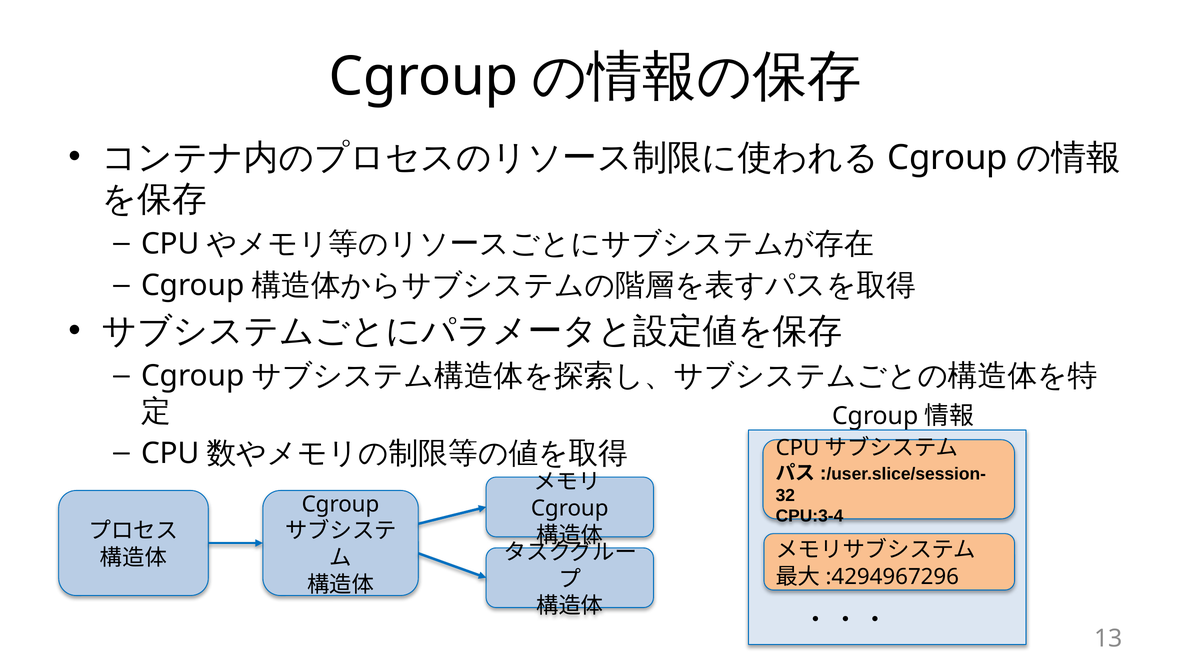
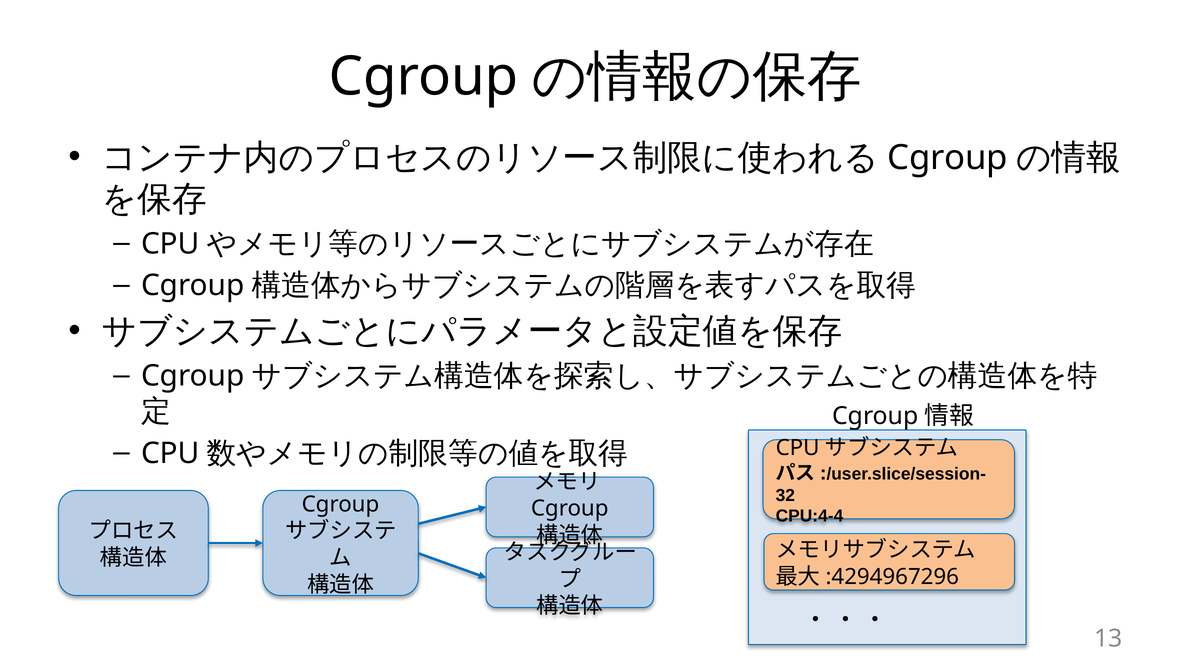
CPU:3-4: CPU:3-4 -> CPU:4-4 (809, 516)
